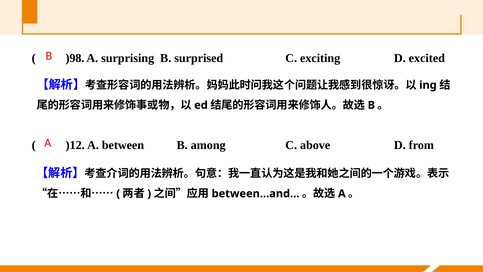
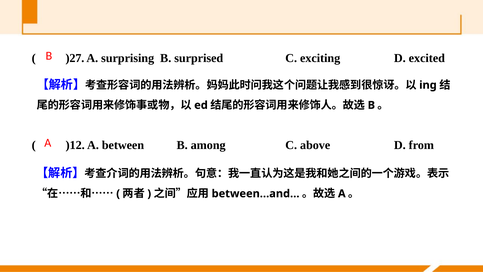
)98: )98 -> )27 (75, 58)
